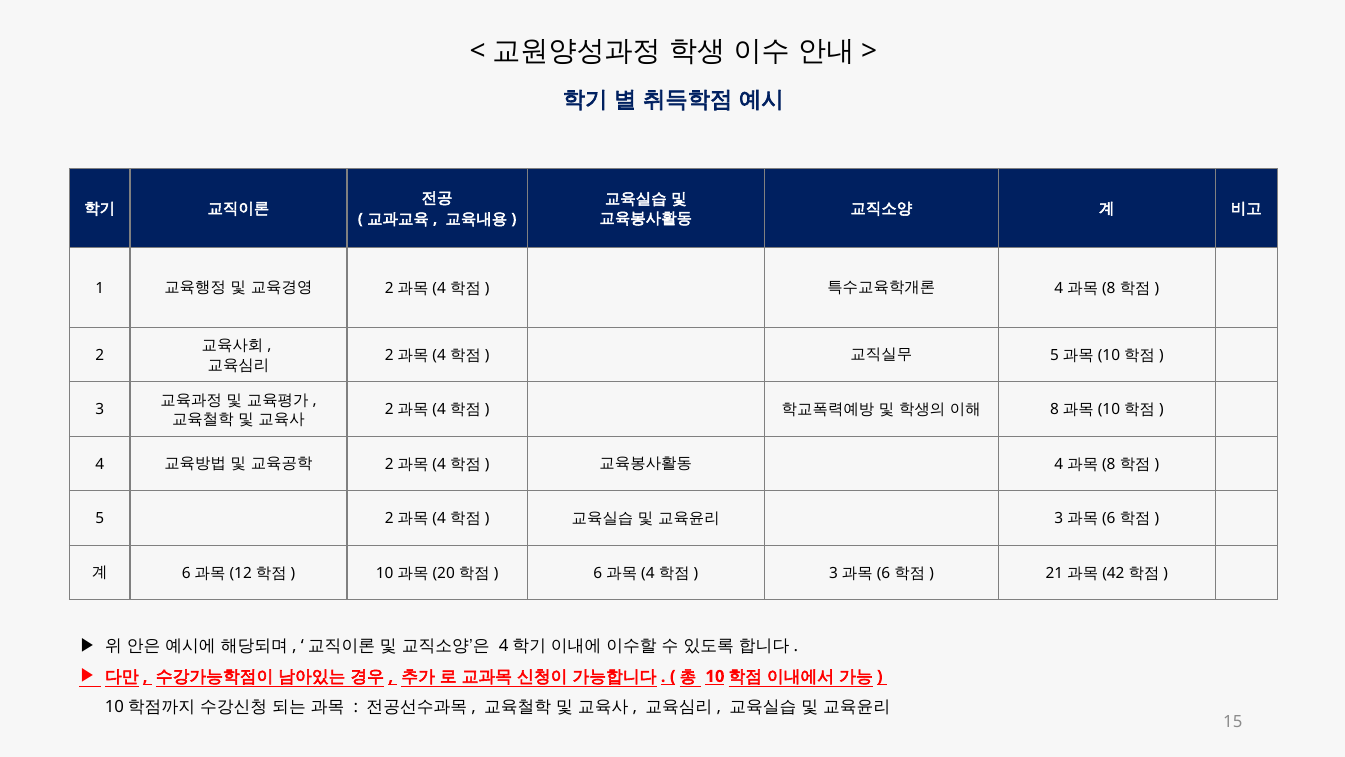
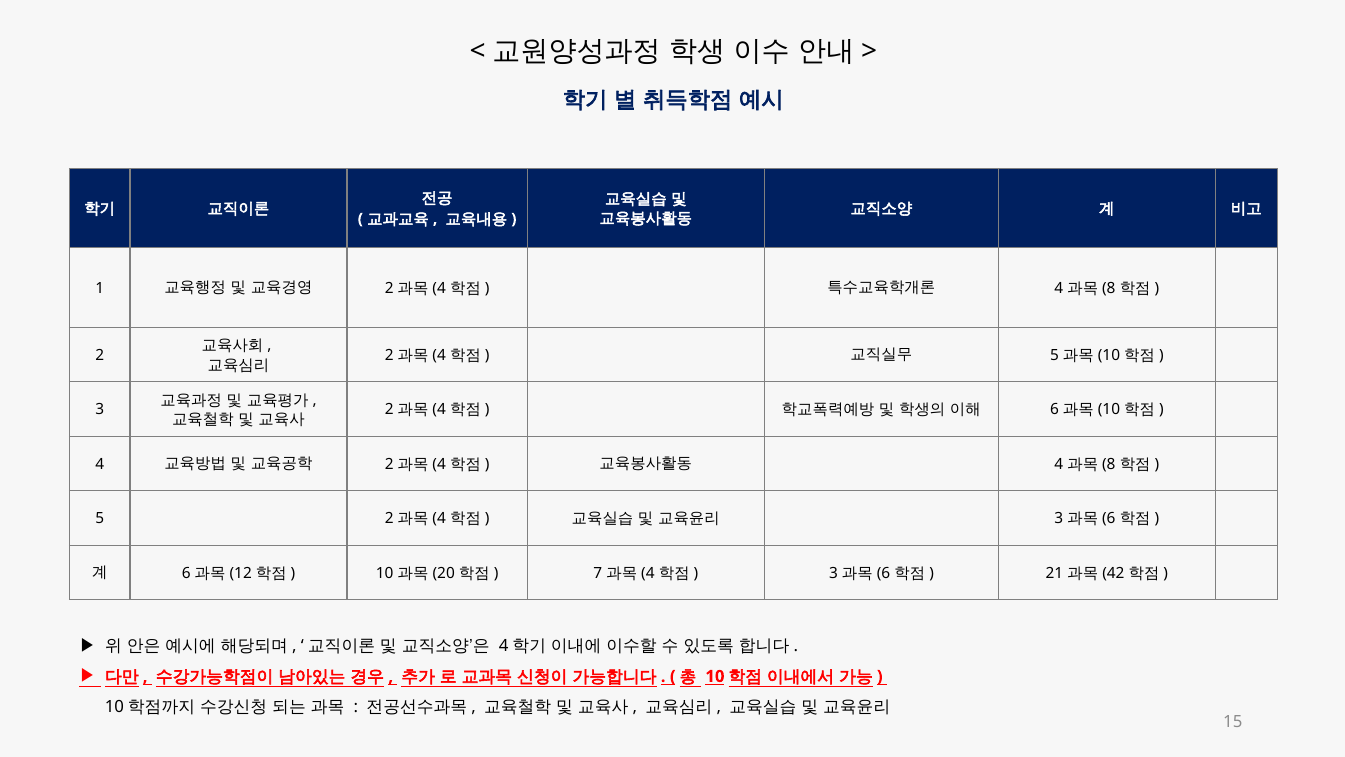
8: 8 -> 6 (1054, 410)
6: 6 -> 7 (598, 573)
